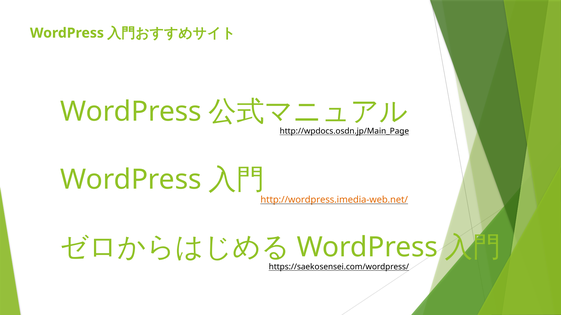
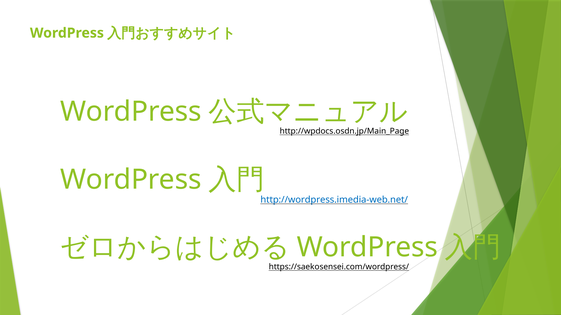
http://wordpress.imedia-web.net/ colour: orange -> blue (334, 200)
